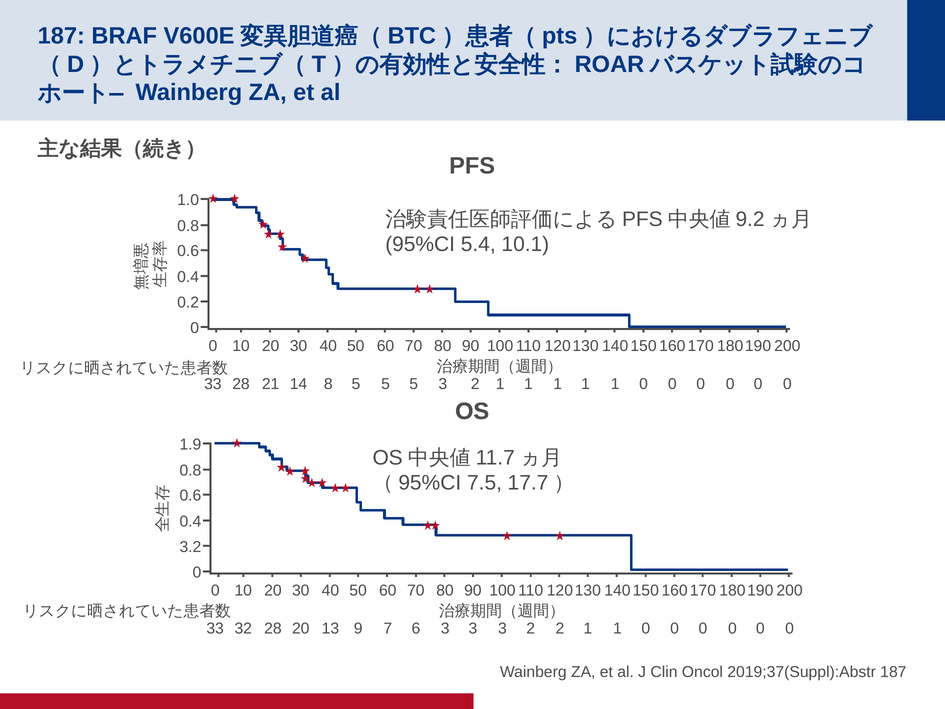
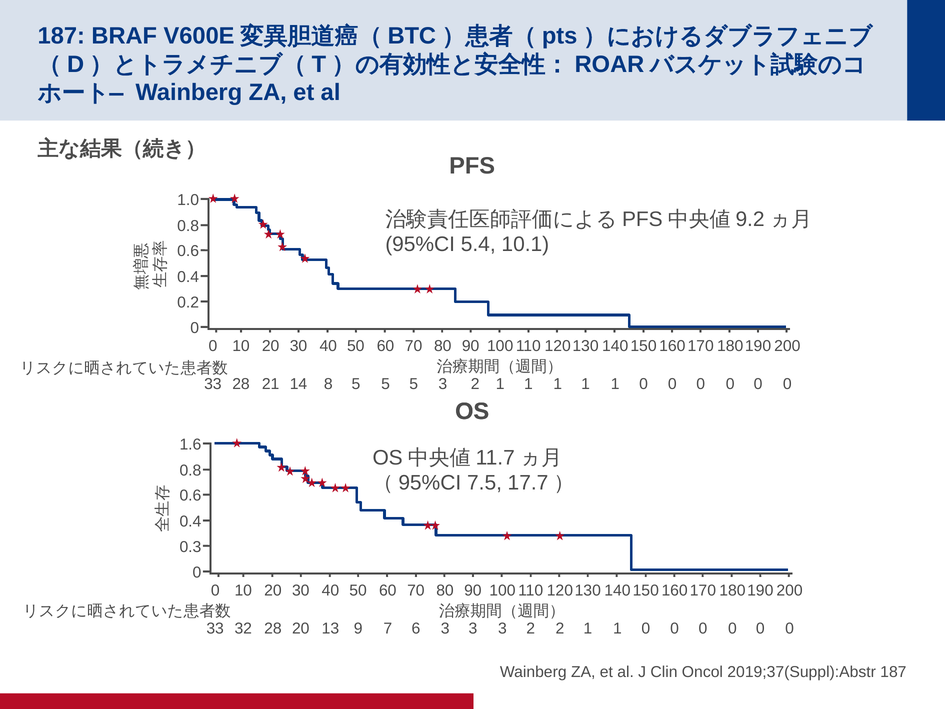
1.9: 1.9 -> 1.6 (190, 444)
3.2: 3.2 -> 0.3 (190, 547)
